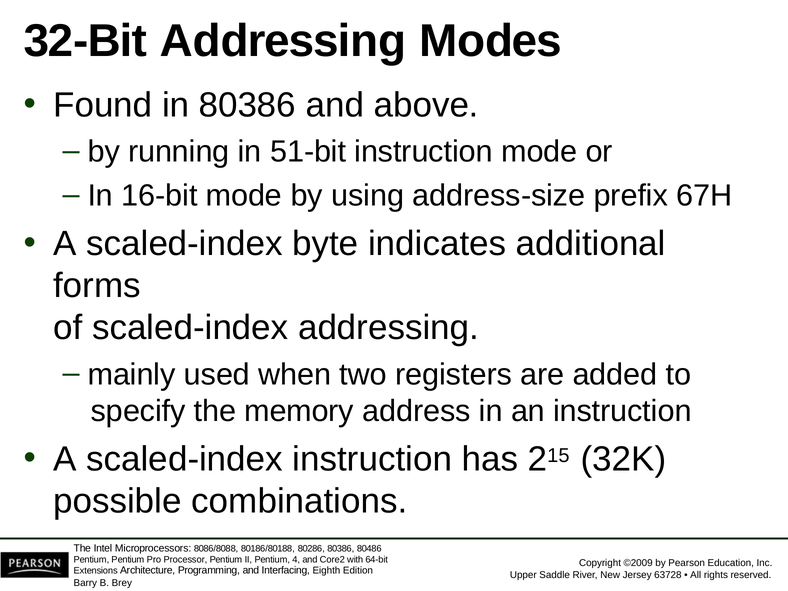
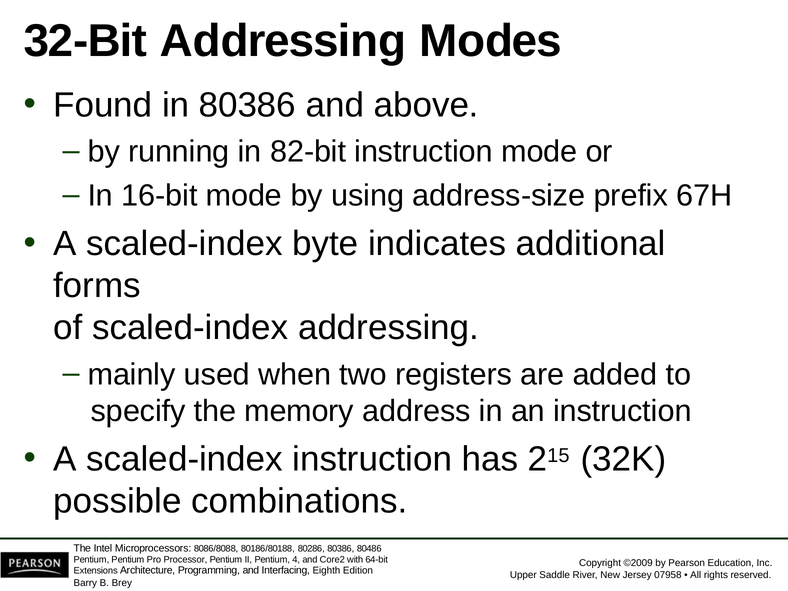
51-bit: 51-bit -> 82-bit (308, 152)
63728: 63728 -> 07958 (668, 575)
